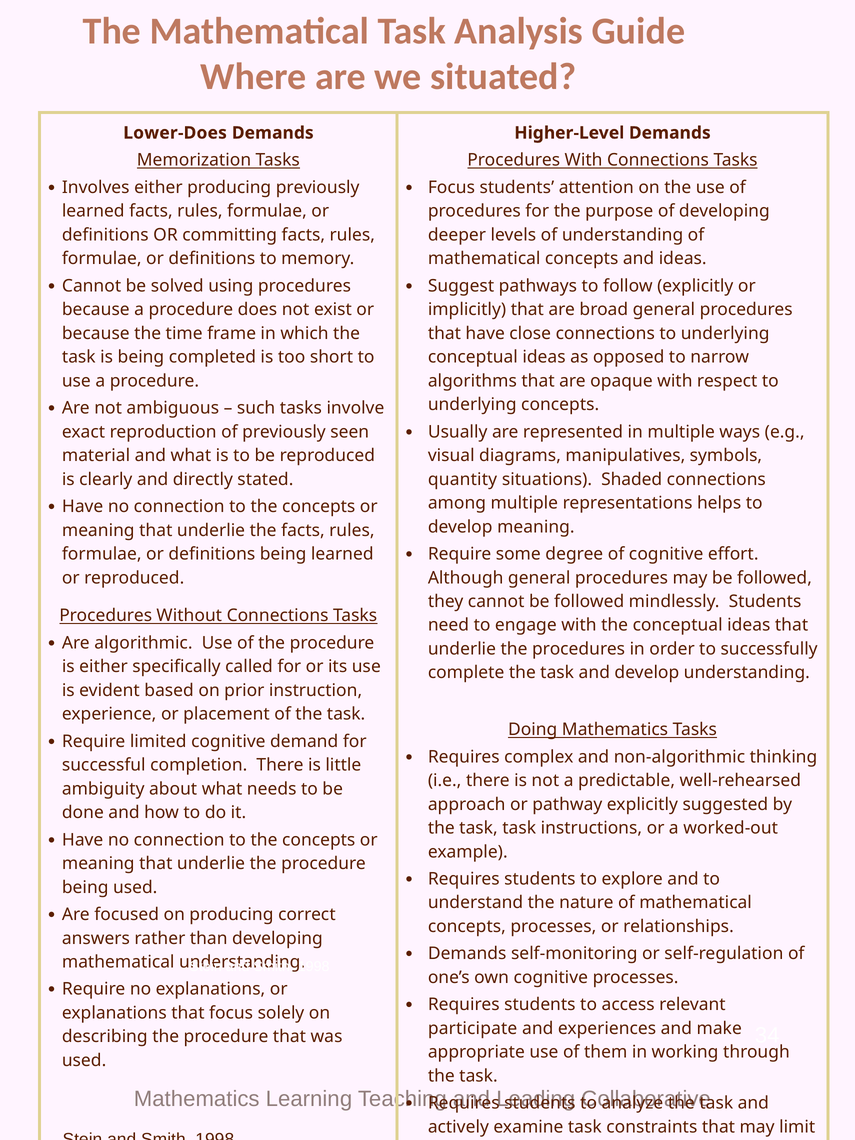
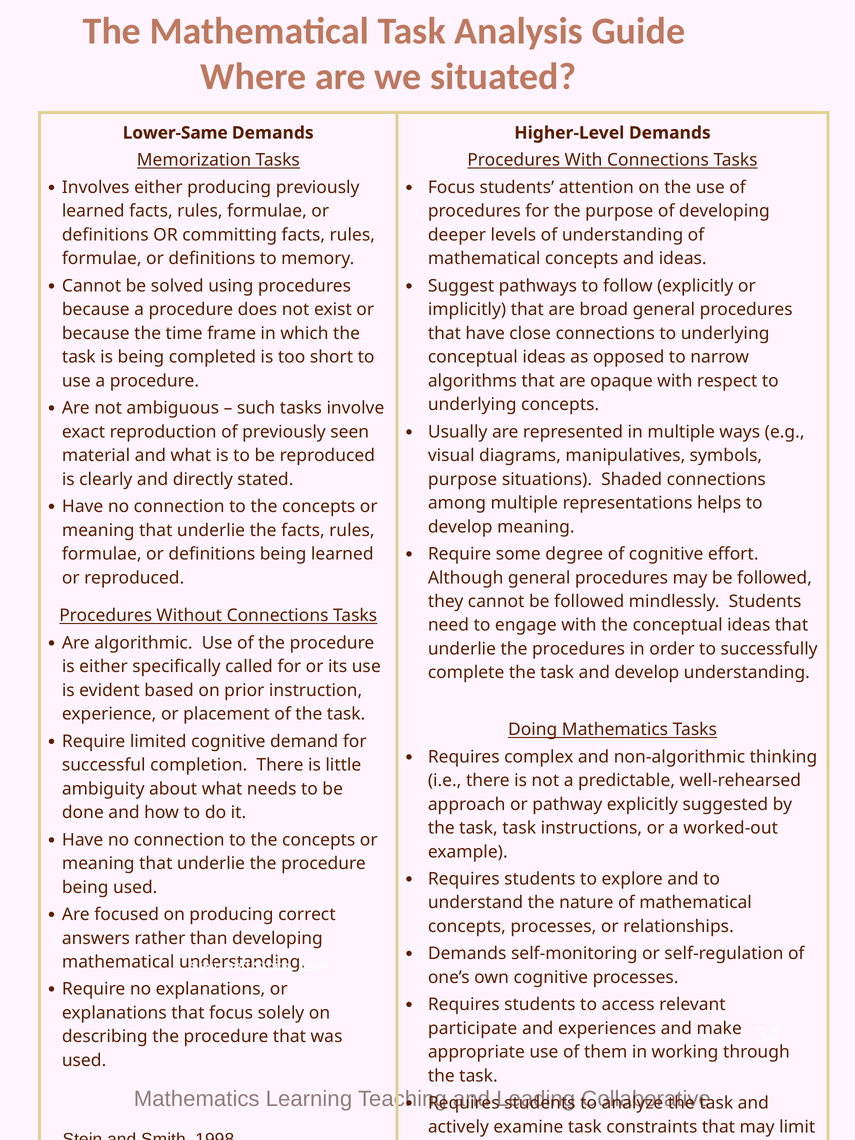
Lower-Does: Lower-Does -> Lower-Same (175, 133)
quantity: quantity -> purpose (463, 479)
